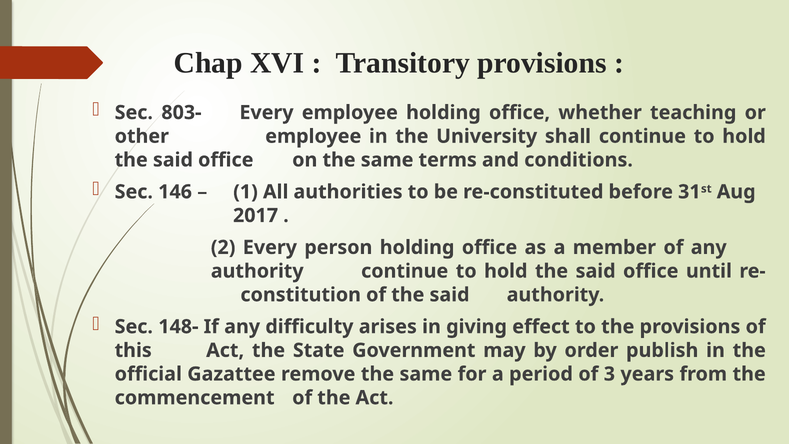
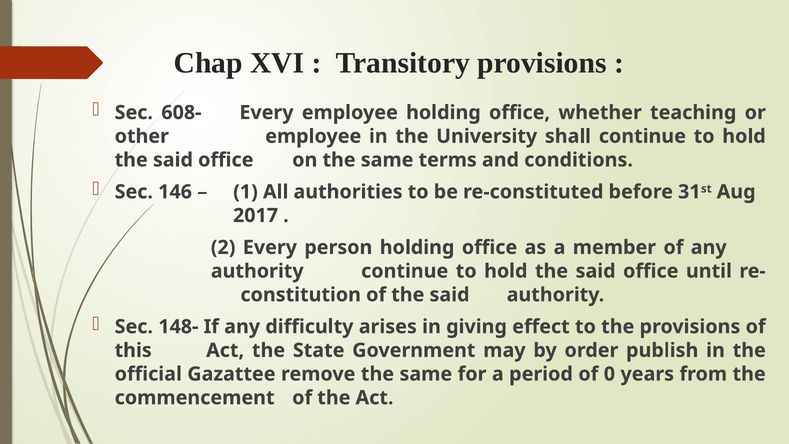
803-: 803- -> 608- (181, 113)
3: 3 -> 0 (609, 374)
